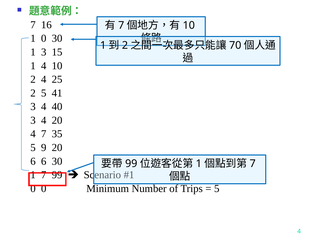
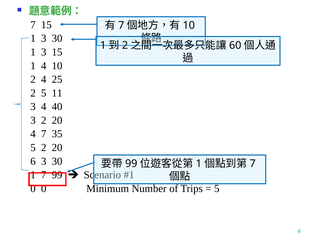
7 16: 16 -> 15 (46, 25)
0: 0 -> 3 (44, 38)
70: 70 -> 60 (235, 45)
41: 41 -> 11 (57, 93)
4: 4 -> 2 (44, 120)
5 9: 9 -> 2 (44, 148)
6 6: 6 -> 3 (44, 161)
